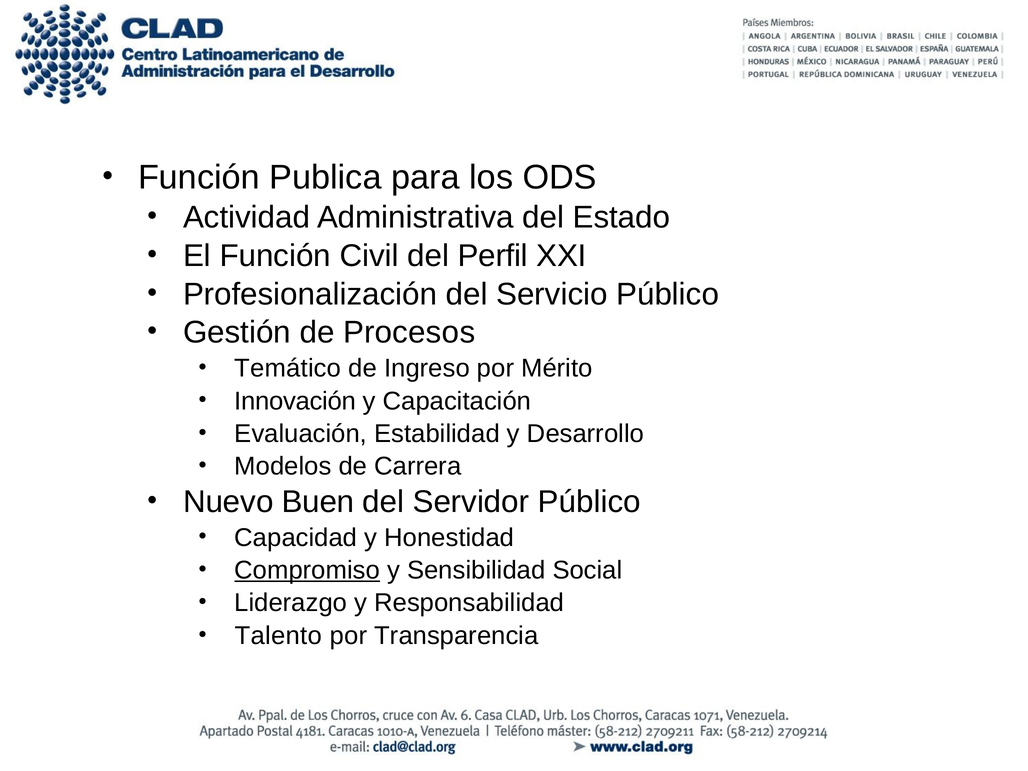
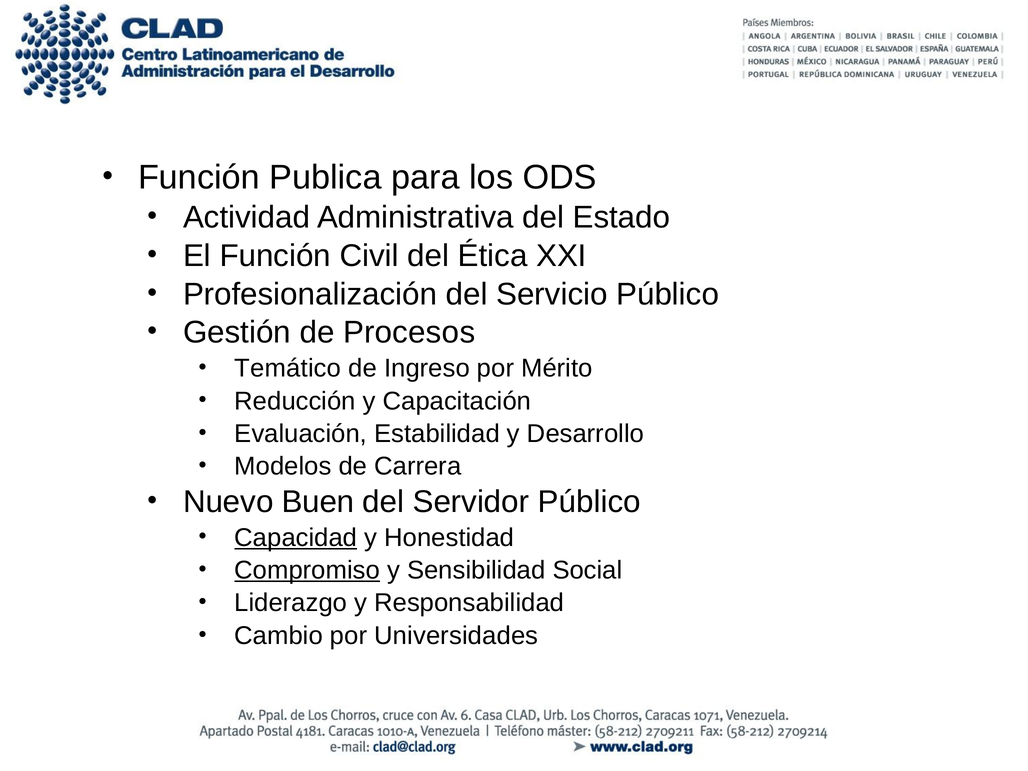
Perfil: Perfil -> Ética (493, 256)
Innovación: Innovación -> Reducción (295, 401)
Capacidad underline: none -> present (296, 538)
Talento: Talento -> Cambio (279, 636)
Transparencia: Transparencia -> Universidades (456, 636)
